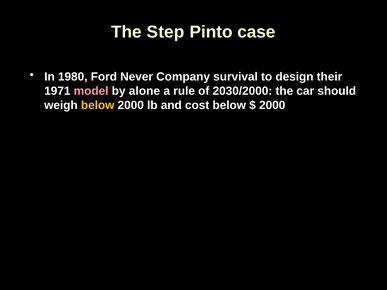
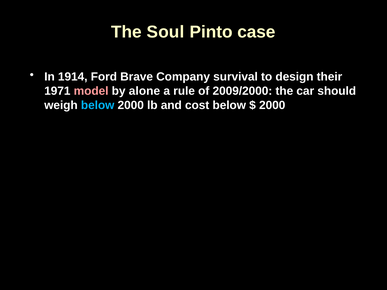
Step: Step -> Soul (166, 32)
1980: 1980 -> 1914 (73, 77)
Never: Never -> Brave (137, 77)
2030/2000: 2030/2000 -> 2009/2000 (242, 91)
below colour: yellow -> light blue (98, 105)
